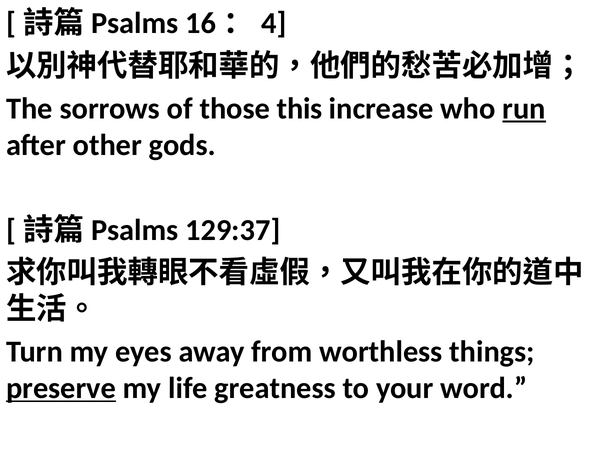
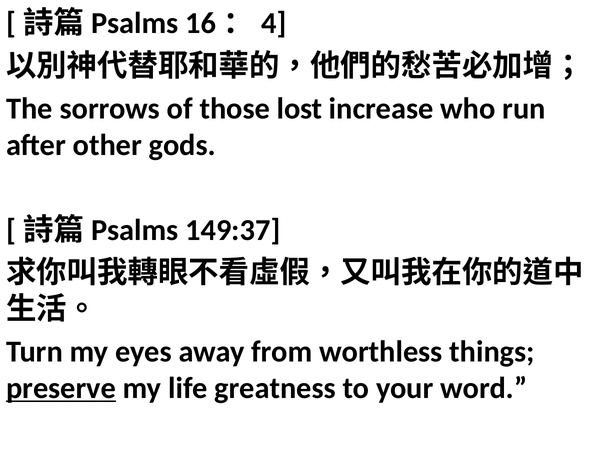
this: this -> lost (300, 109)
run underline: present -> none (524, 109)
129:37: 129:37 -> 149:37 (233, 230)
